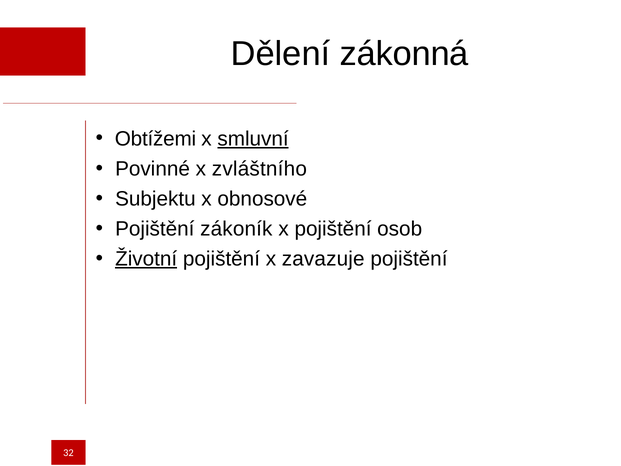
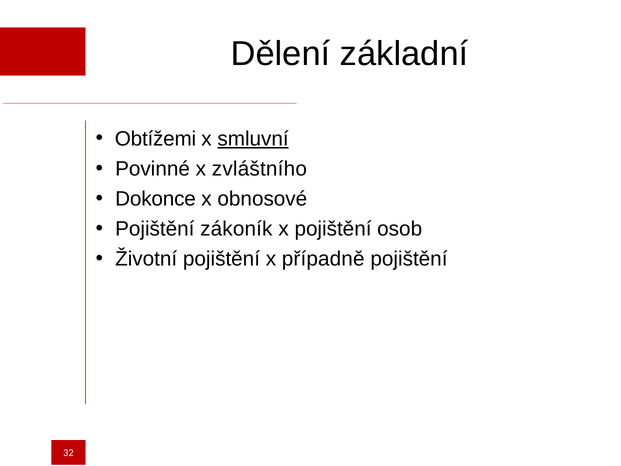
zákonná: zákonná -> základní (404, 54)
Subjektu: Subjektu -> Dokonce (155, 199)
Životní underline: present -> none (146, 259)
zavazuje: zavazuje -> případně (323, 259)
